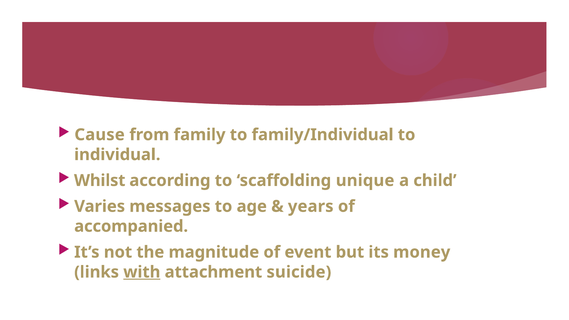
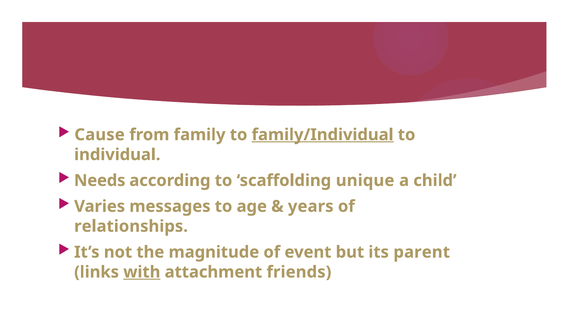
family/Individual underline: none -> present (323, 135)
Whilst: Whilst -> Needs (100, 181)
accompanied: accompanied -> relationships (131, 226)
money: money -> parent (422, 252)
suicide: suicide -> friends (299, 272)
